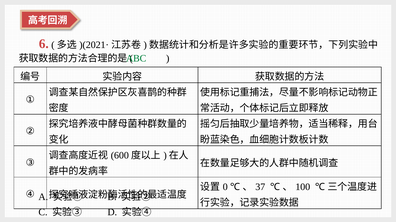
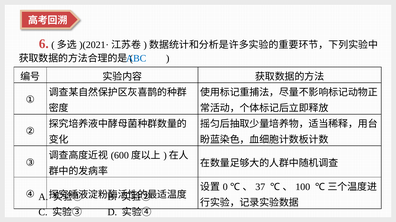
ABC colour: green -> blue (136, 58)
